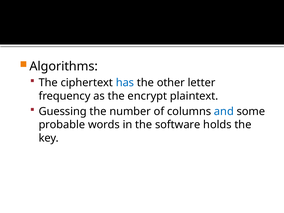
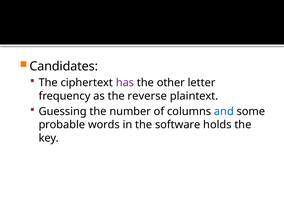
Algorithms: Algorithms -> Candidates (64, 66)
has colour: blue -> purple (125, 83)
encrypt: encrypt -> reverse (147, 96)
